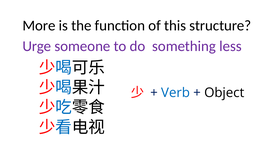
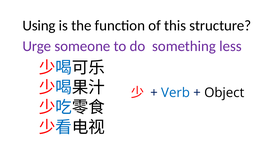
More: More -> Using (39, 25)
